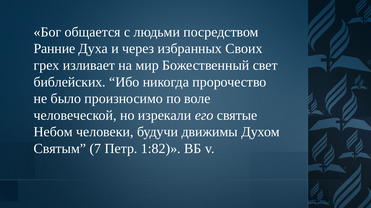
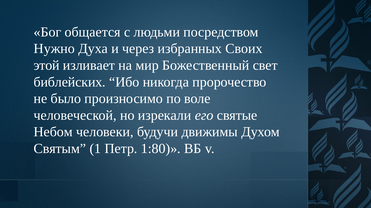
Ранние: Ранние -> Нужно (54, 49)
грех: грех -> этой (47, 66)
7: 7 -> 1 (95, 149)
1:82: 1:82 -> 1:80 (161, 149)
